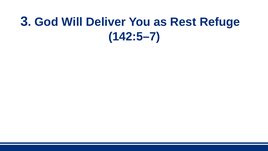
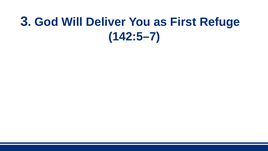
Rest: Rest -> First (183, 22)
